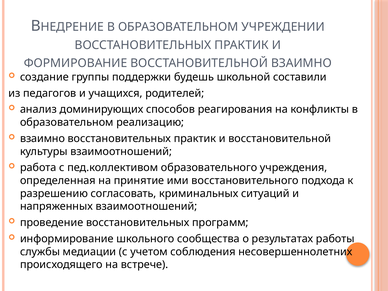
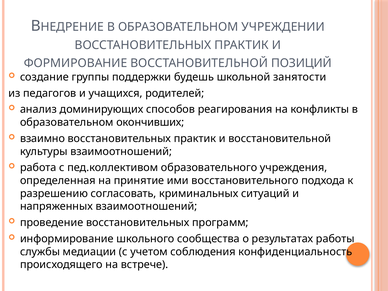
ВОССТАНОВИТЕЛЬНОЙ ВЗАИМНО: ВЗАИМНО -> ПОЗИЦИЙ (301, 63)
составили: составили -> занятости (300, 77)
реализацию: реализацию -> окончивших (150, 122)
несовершеннолетних: несовершеннолетних -> конфиденциальность (295, 252)
